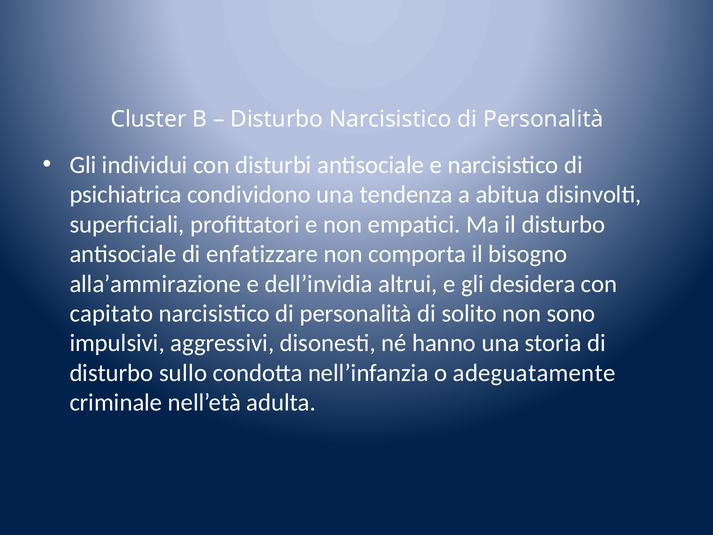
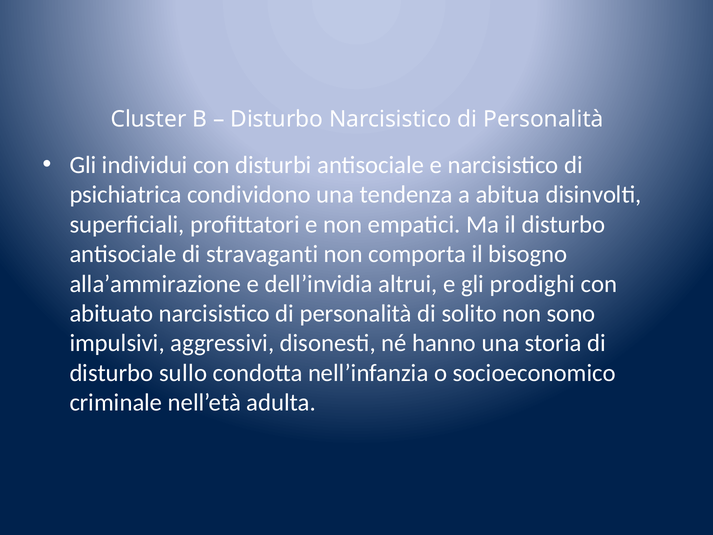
enfatizzare: enfatizzare -> stravaganti (262, 254)
desidera: desidera -> prodighi (532, 284)
capitato: capitato -> abituato (112, 313)
adeguatamente: adeguatamente -> socioeconomico (534, 373)
